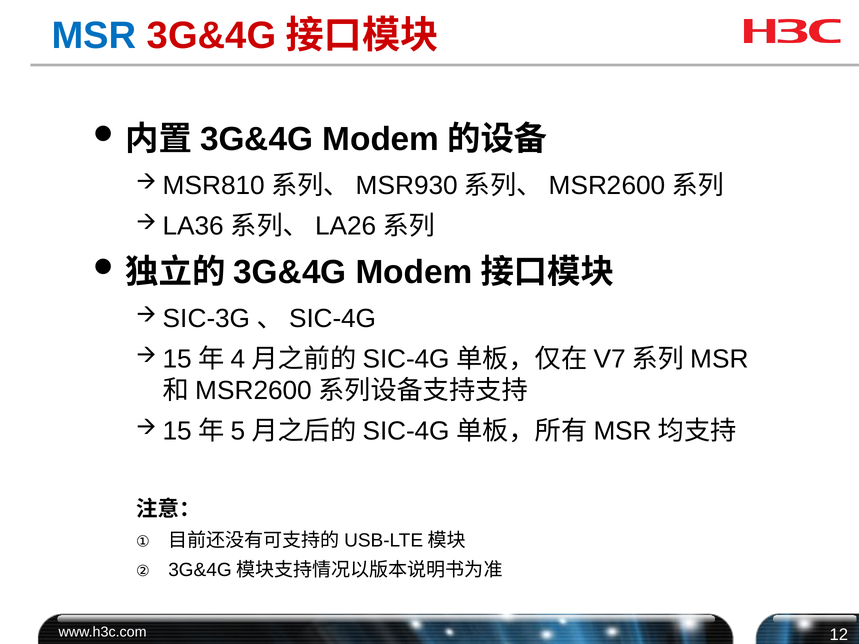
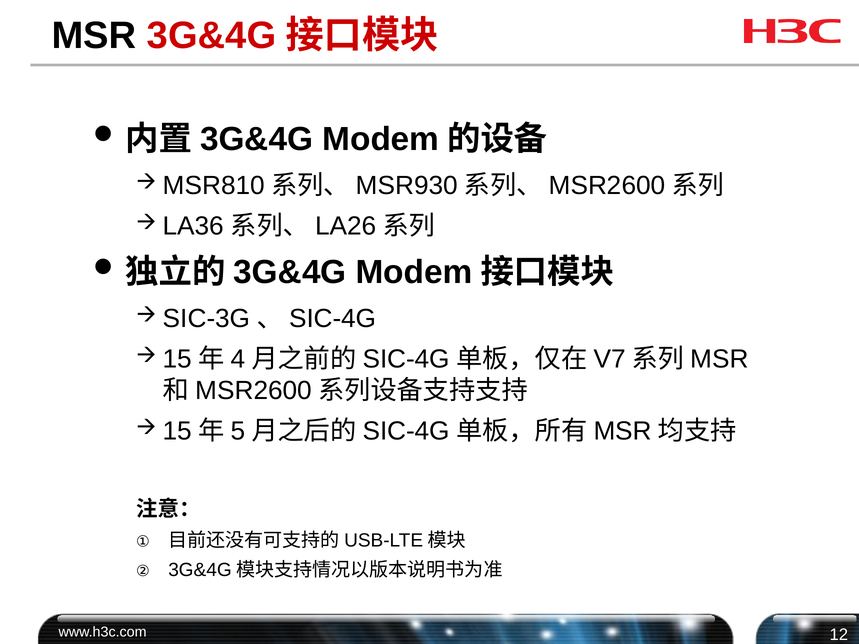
MSR colour: blue -> black (94, 35)
